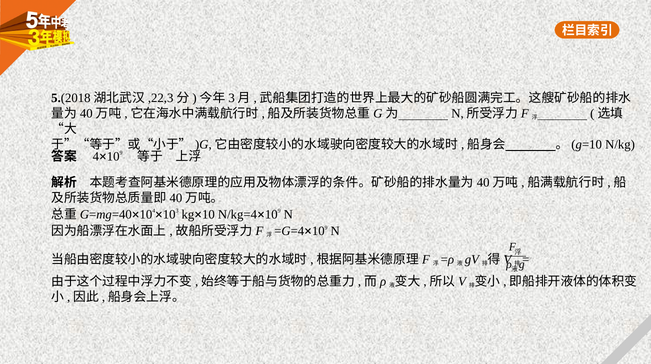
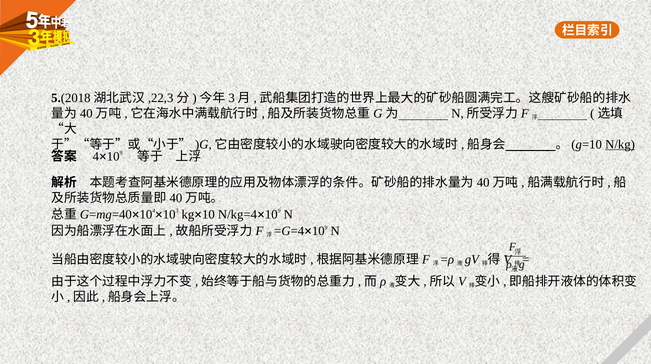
N/kg underline: none -> present (620, 144)
